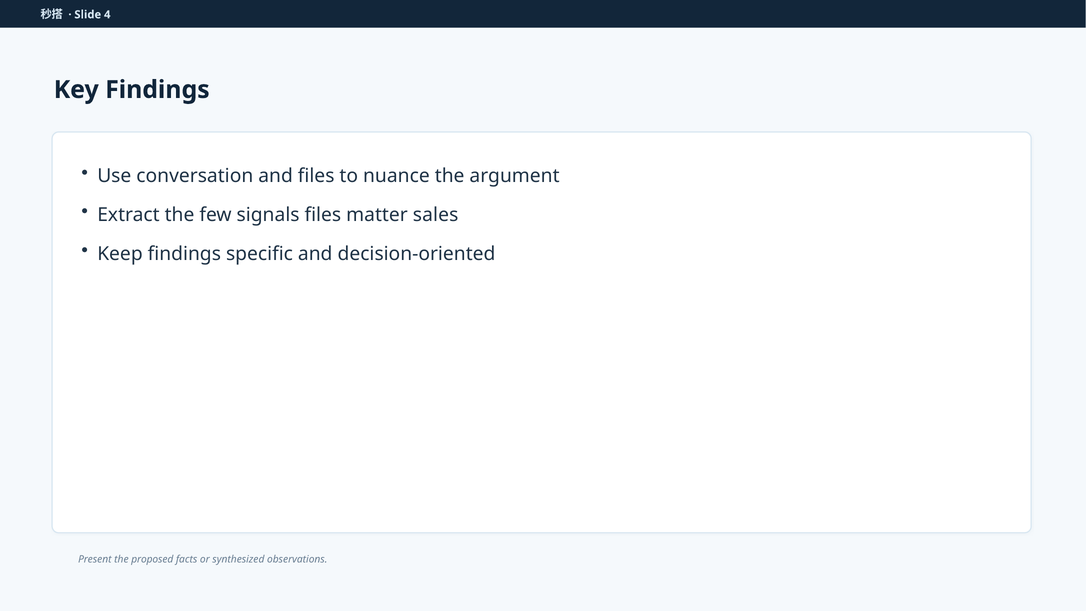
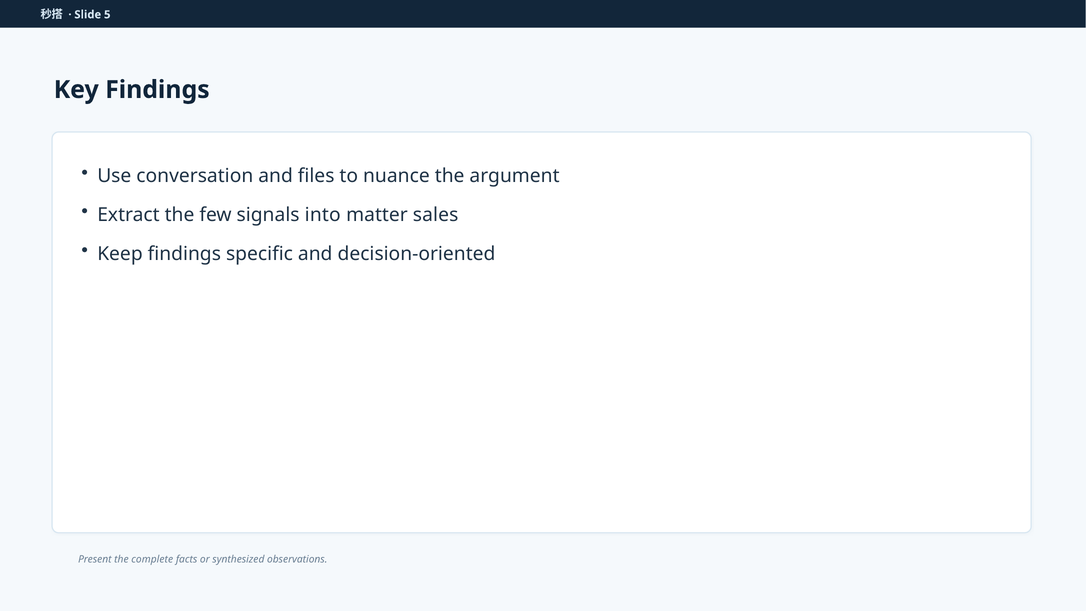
4: 4 -> 5 (107, 15)
signals files: files -> into (323, 215)
proposed: proposed -> complete (152, 559)
